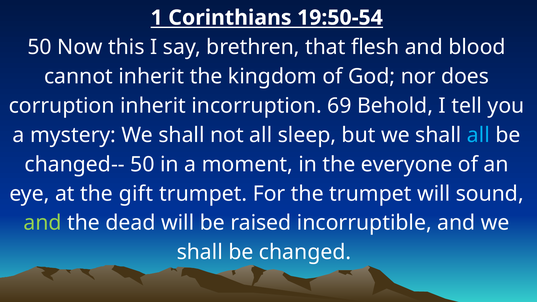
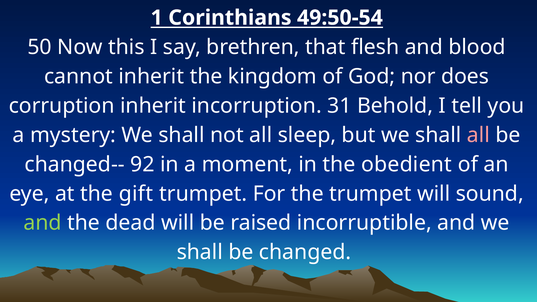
19:50-54: 19:50-54 -> 49:50-54 (340, 18)
69: 69 -> 31 (339, 106)
all colour: light blue -> pink (478, 135)
changed-- 50: 50 -> 92 (142, 164)
everyone: everyone -> obedient (407, 164)
